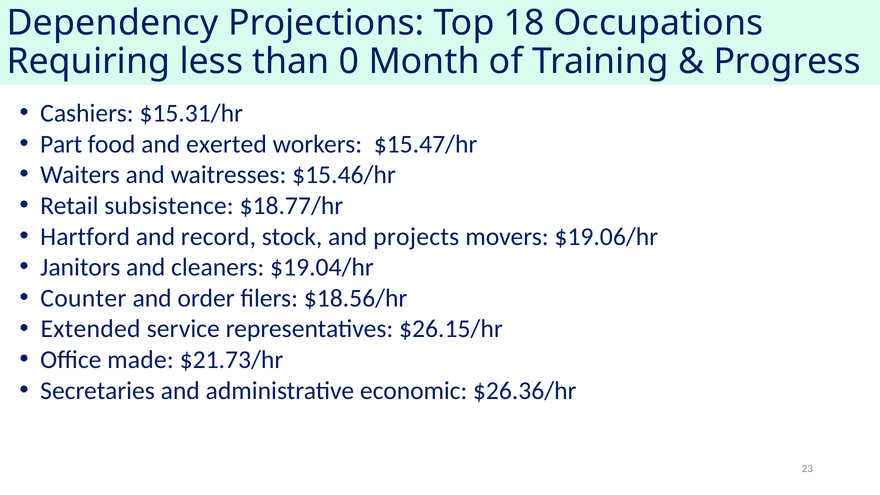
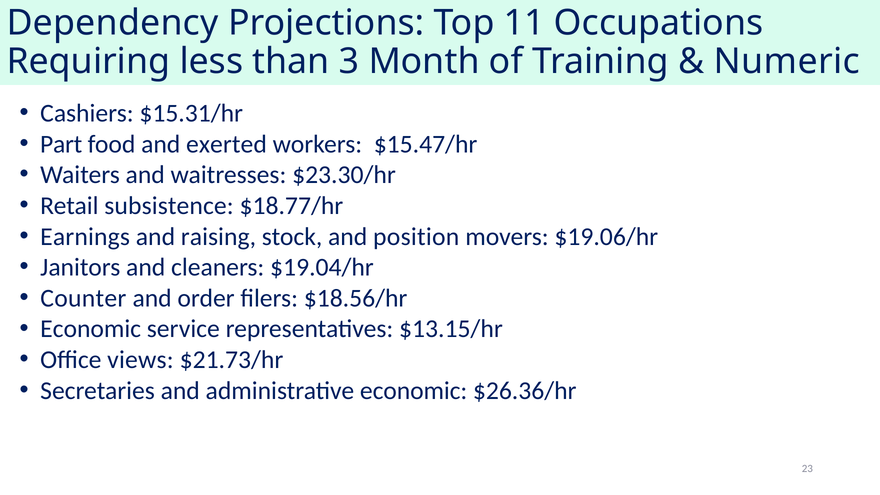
18: 18 -> 11 (524, 23)
0: 0 -> 3 (349, 62)
Progress: Progress -> Numeric (787, 62)
$15.46/hr: $15.46/hr -> $23.30/hr (344, 175)
Hartford: Hartford -> Earnings (85, 237)
record: record -> raising (218, 237)
projects: projects -> position (416, 237)
Extended: Extended -> Economic (91, 329)
$26.15/hr: $26.15/hr -> $13.15/hr (451, 329)
made: made -> views (140, 360)
